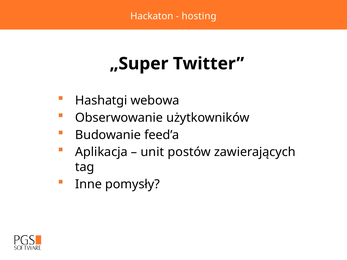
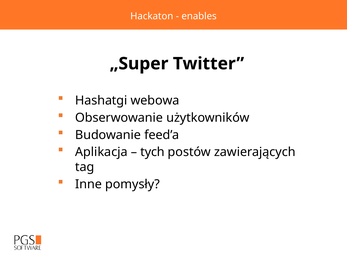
hosting: hosting -> enables (199, 16)
unit: unit -> tych (153, 152)
